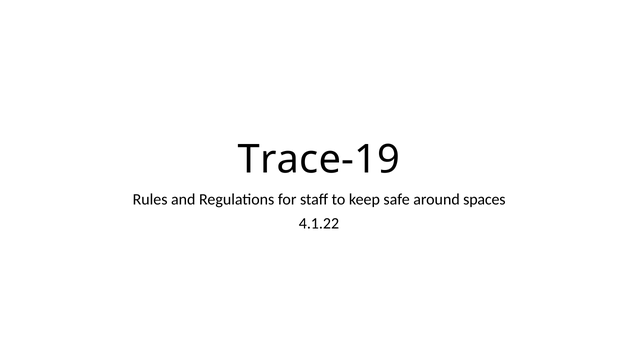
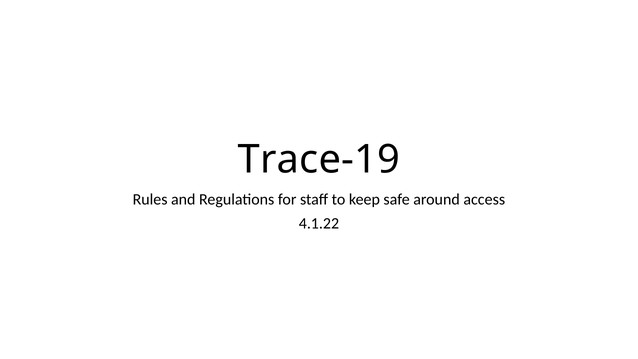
spaces: spaces -> access (484, 199)
